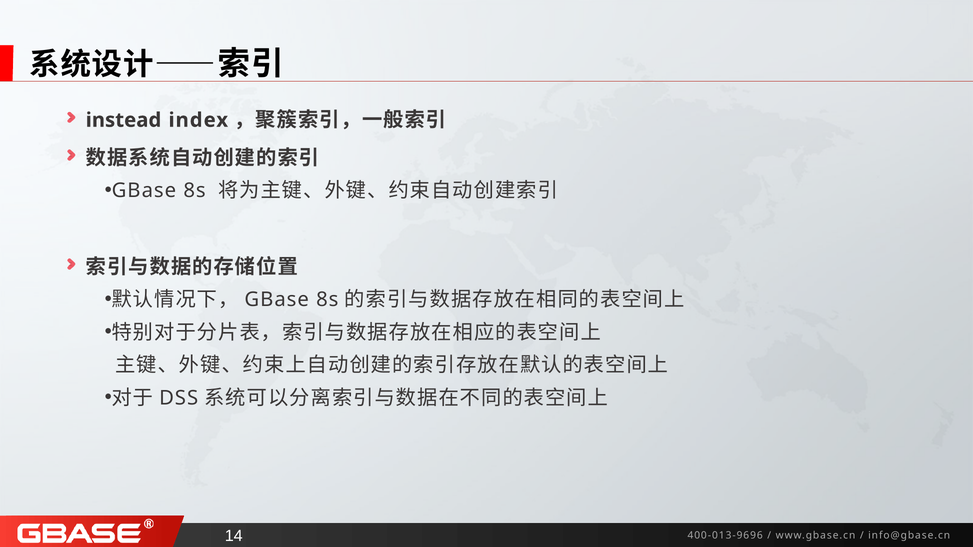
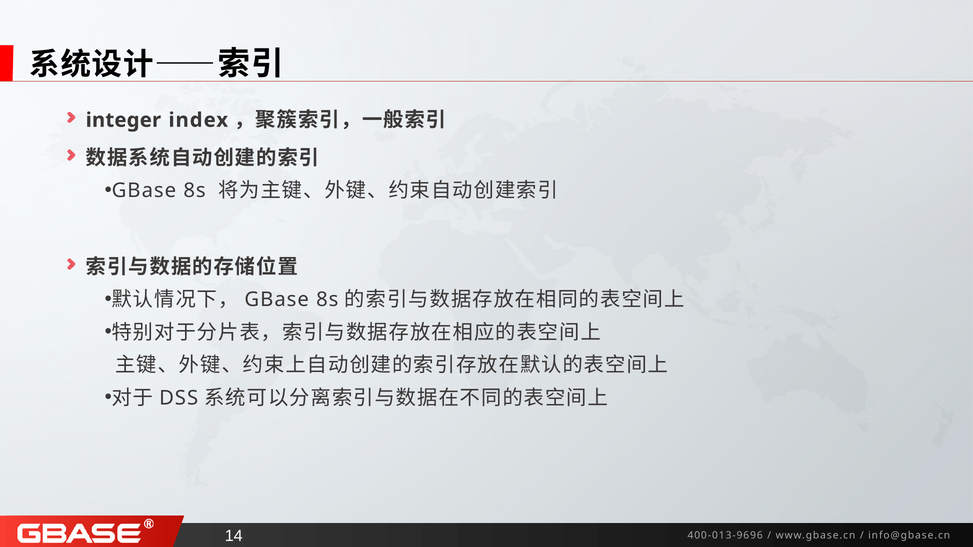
instead: instead -> integer (123, 120)
